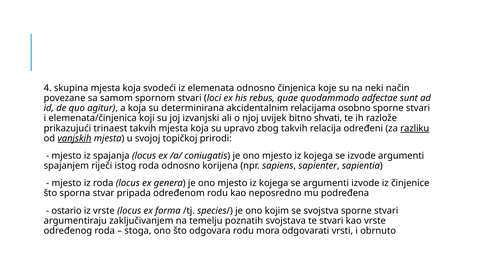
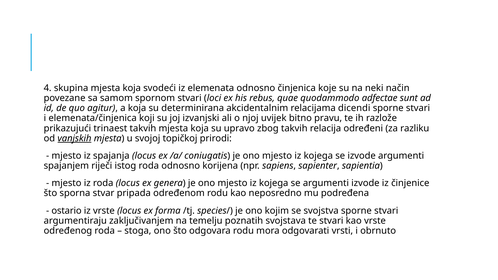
osobno: osobno -> dicendi (354, 108)
shvati: shvati -> pravu (328, 118)
razliku underline: present -> none (415, 128)
